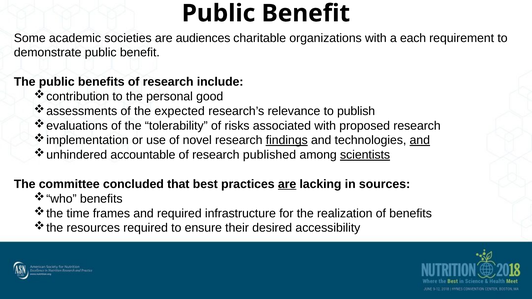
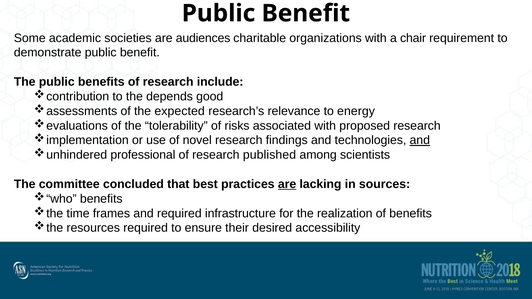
each: each -> chair (413, 38)
personal: personal -> depends (170, 97)
publish: publish -> energy (356, 111)
findings underline: present -> none (287, 140)
accountable: accountable -> professional (143, 155)
scientists underline: present -> none (365, 155)
